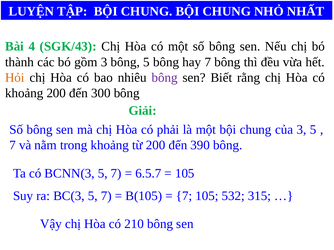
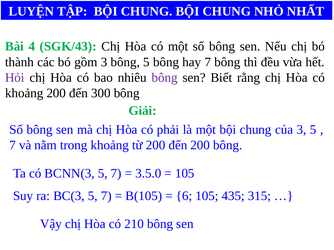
Hỏi colour: orange -> purple (15, 78)
đến 390: 390 -> 200 (200, 145)
6.5.7: 6.5.7 -> 3.5.0 (148, 174)
7: 7 -> 6 (184, 196)
532: 532 -> 435 (233, 196)
